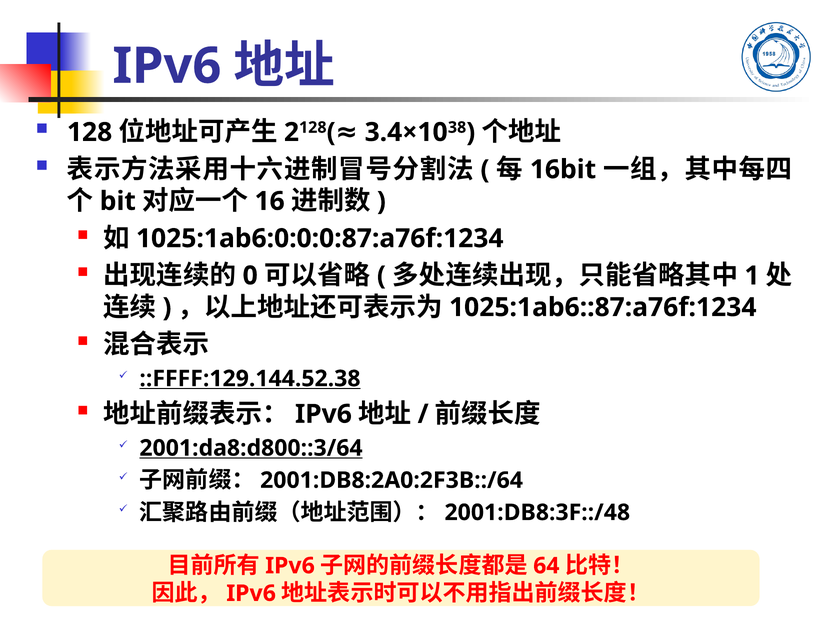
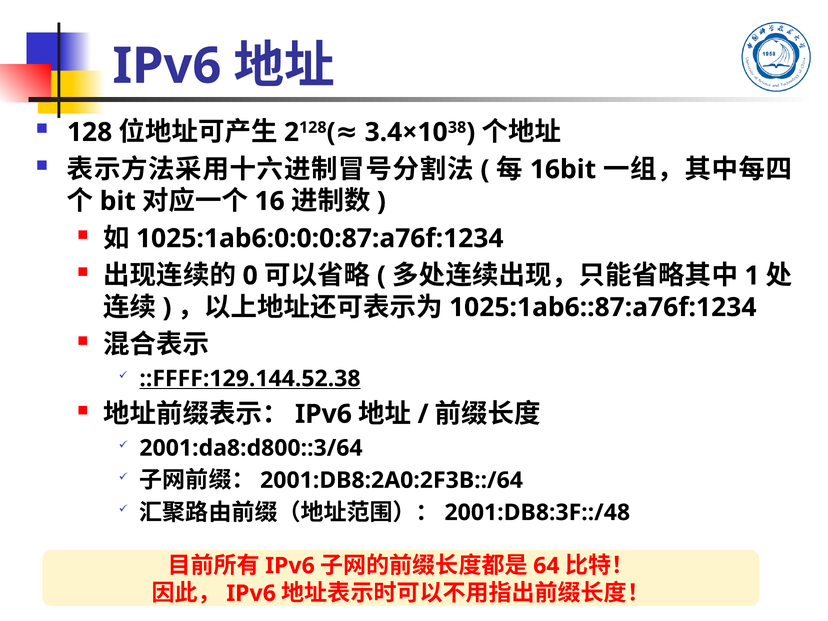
2001:da8:d800::3/64 underline: present -> none (251, 448)
